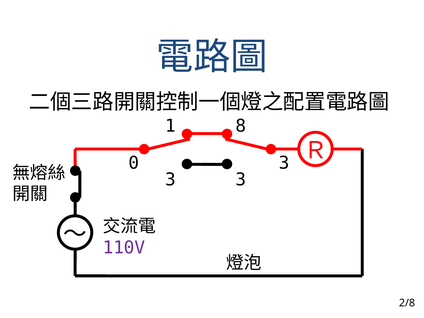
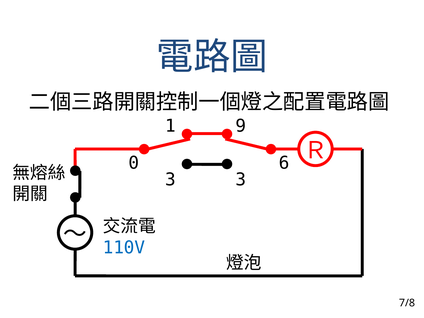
8: 8 -> 9 (241, 126)
0 3: 3 -> 6 (284, 163)
110V colour: purple -> blue (124, 248)
2/8: 2/8 -> 7/8 (407, 303)
